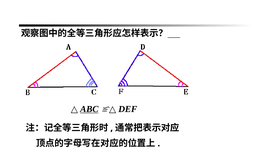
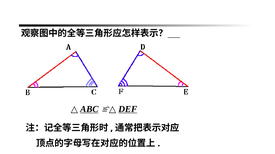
DEF underline: none -> present (128, 110)
